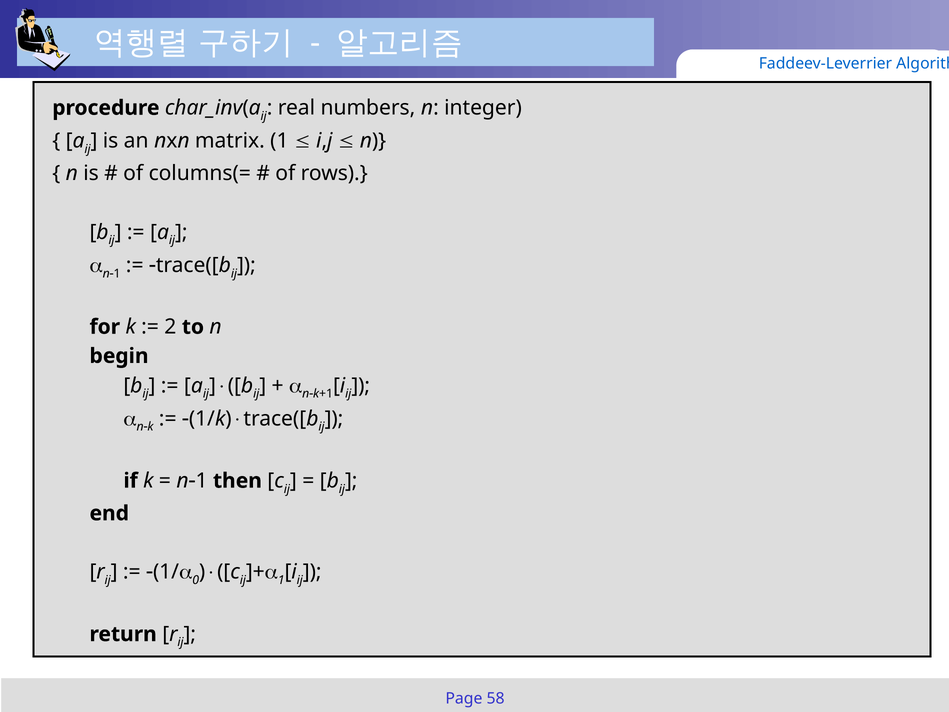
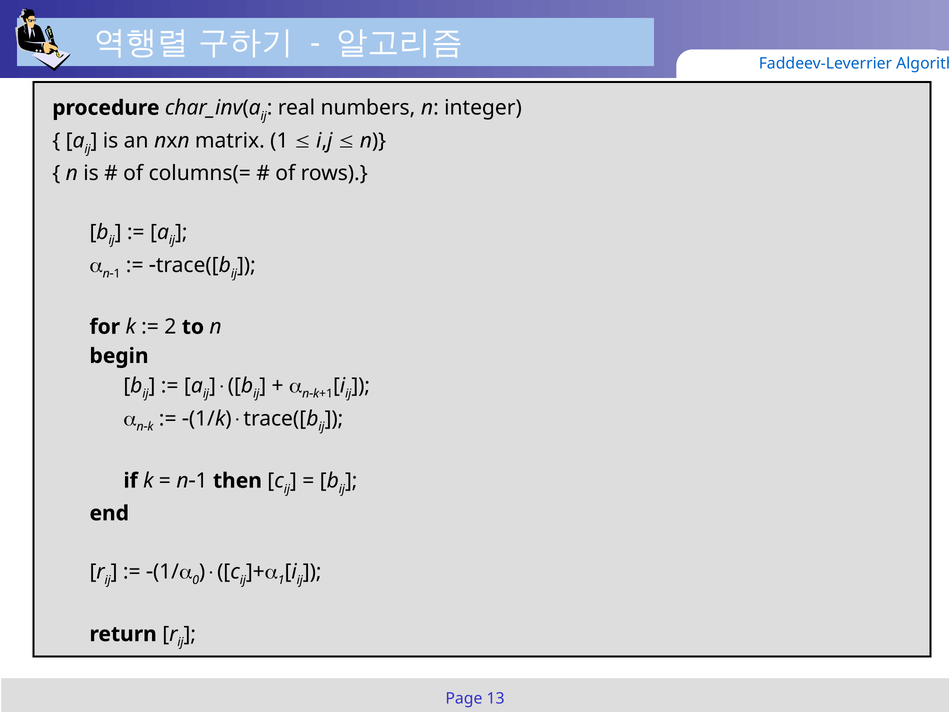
58: 58 -> 13 (496, 698)
